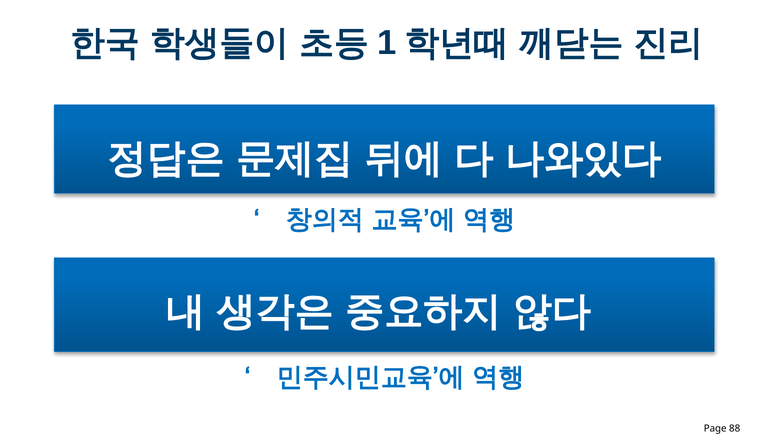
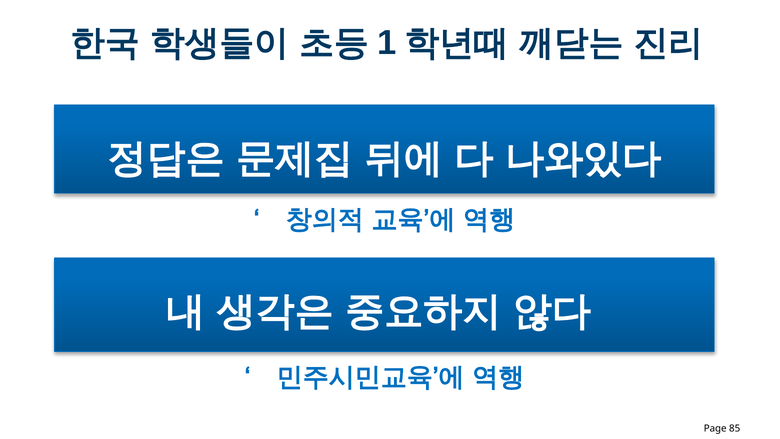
88: 88 -> 85 (735, 428)
